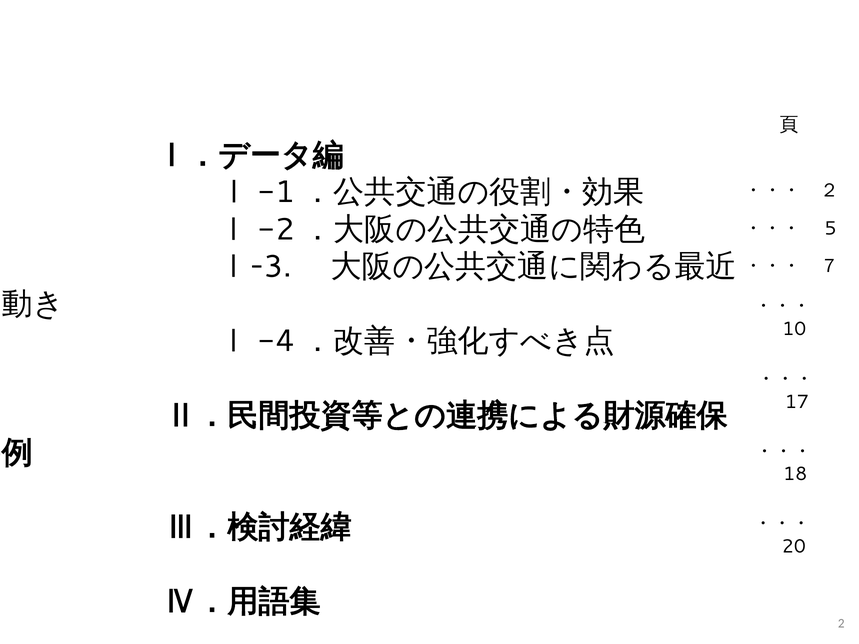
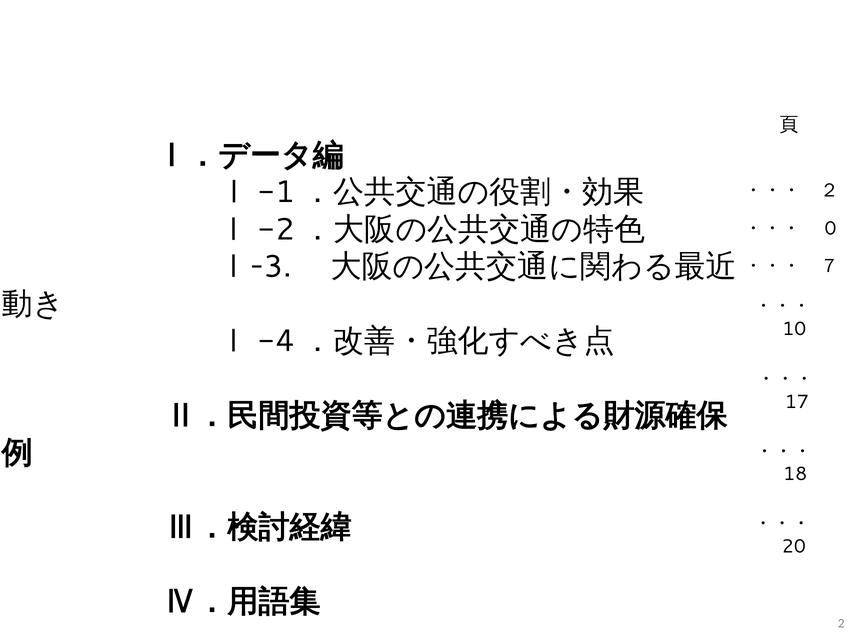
5: 5 -> 0 (830, 229)
